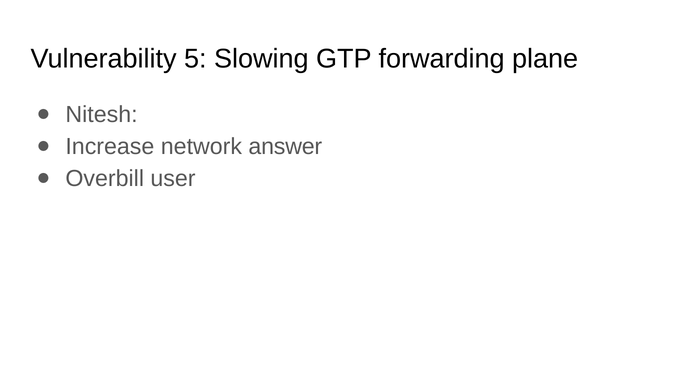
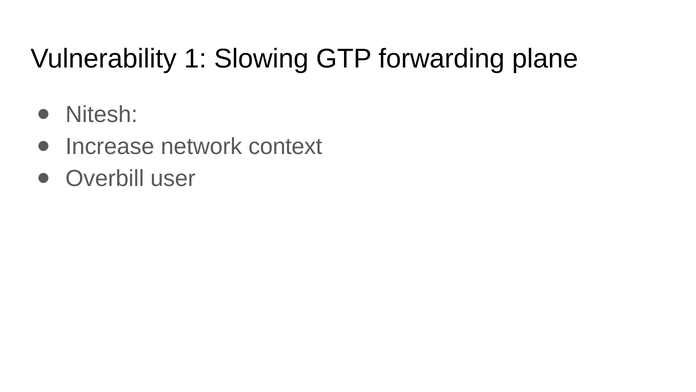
5: 5 -> 1 (195, 59)
answer: answer -> context (285, 146)
